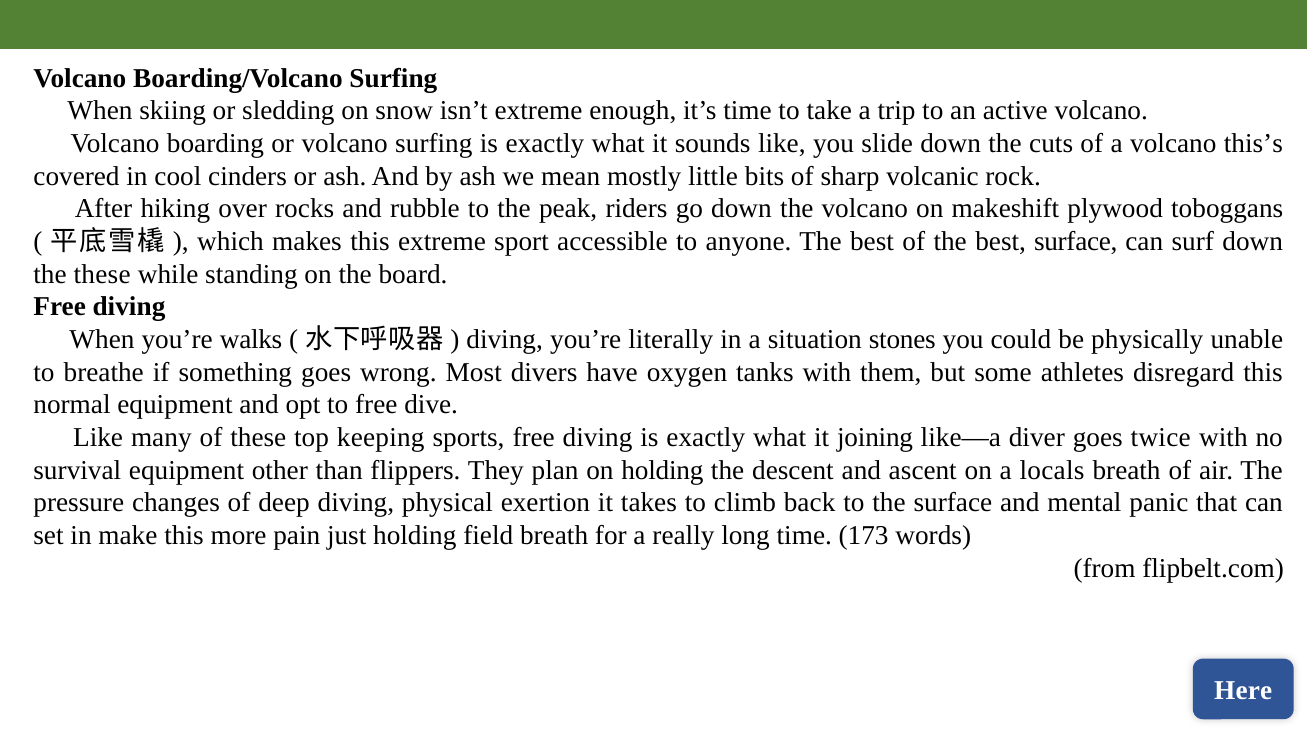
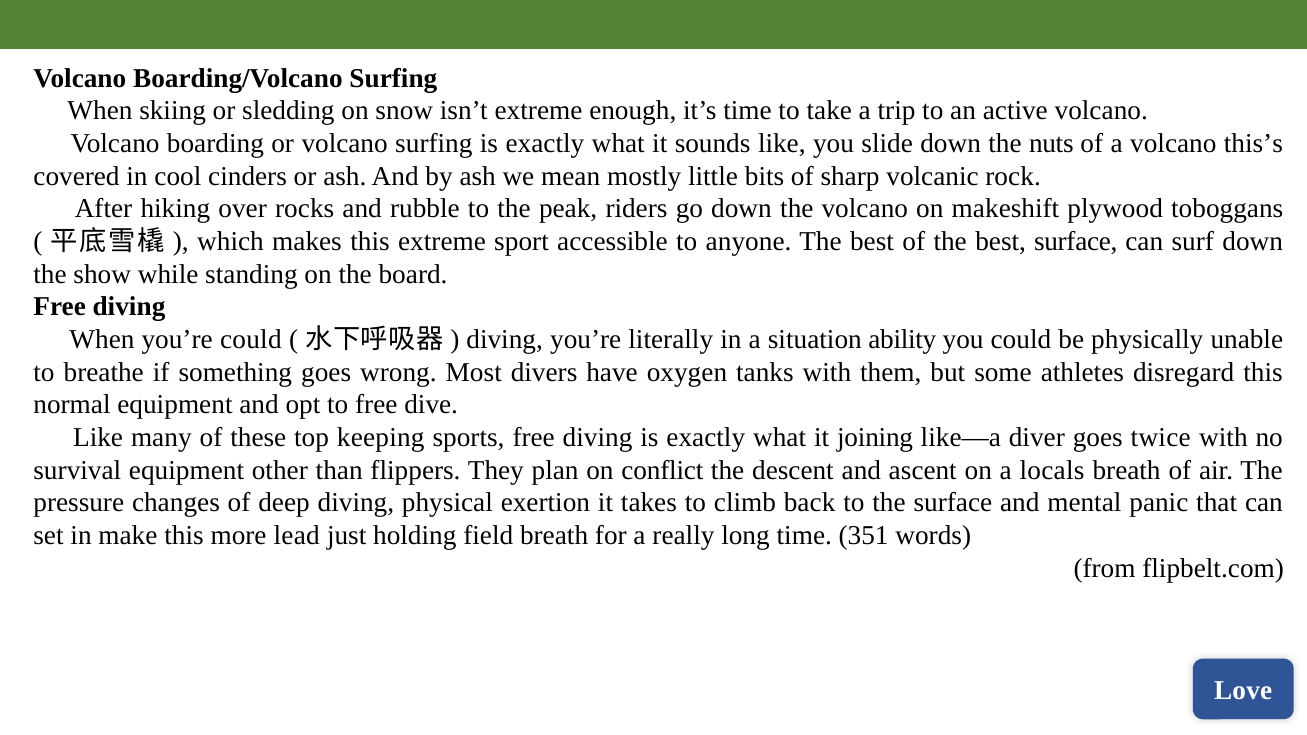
cuts: cuts -> nuts (1051, 144)
the these: these -> show (102, 274)
you’re walks: walks -> could (251, 340)
stones: stones -> ability (902, 340)
on holding: holding -> conflict (662, 470)
pain: pain -> lead (297, 536)
173: 173 -> 351 (864, 536)
Here: Here -> Love (1243, 691)
